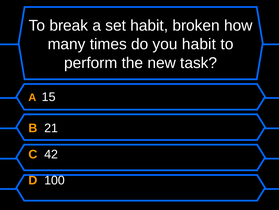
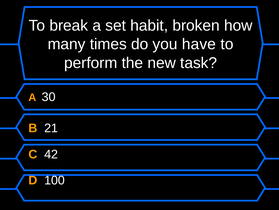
you habit: habit -> have (199, 44)
15: 15 -> 30 (49, 97)
